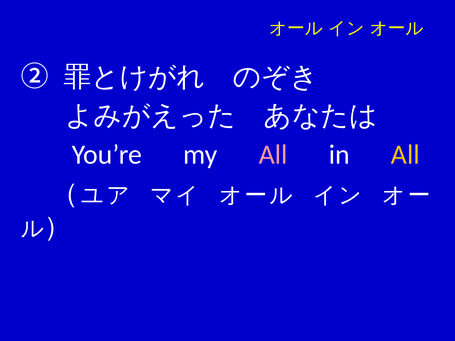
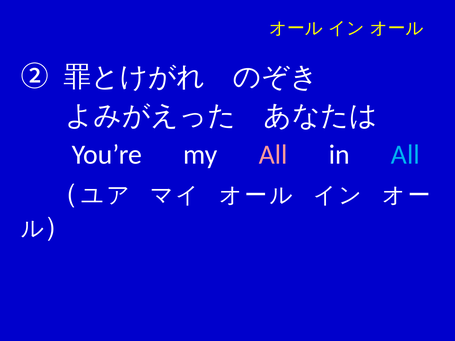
All colour: yellow -> light blue (405, 155)
